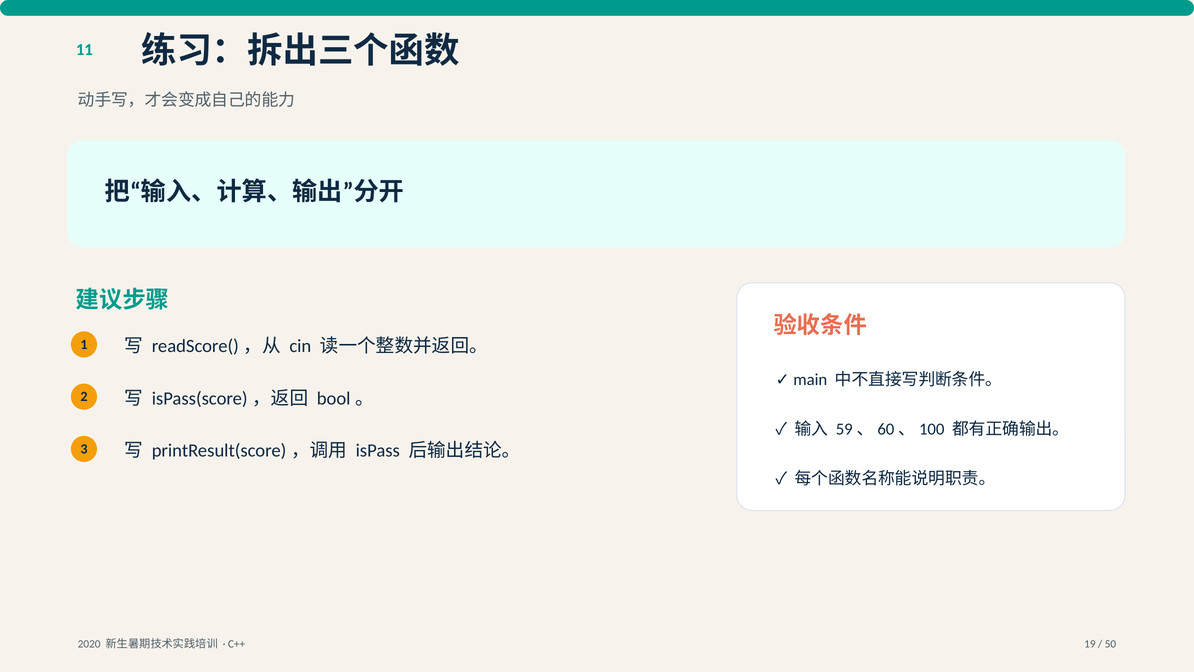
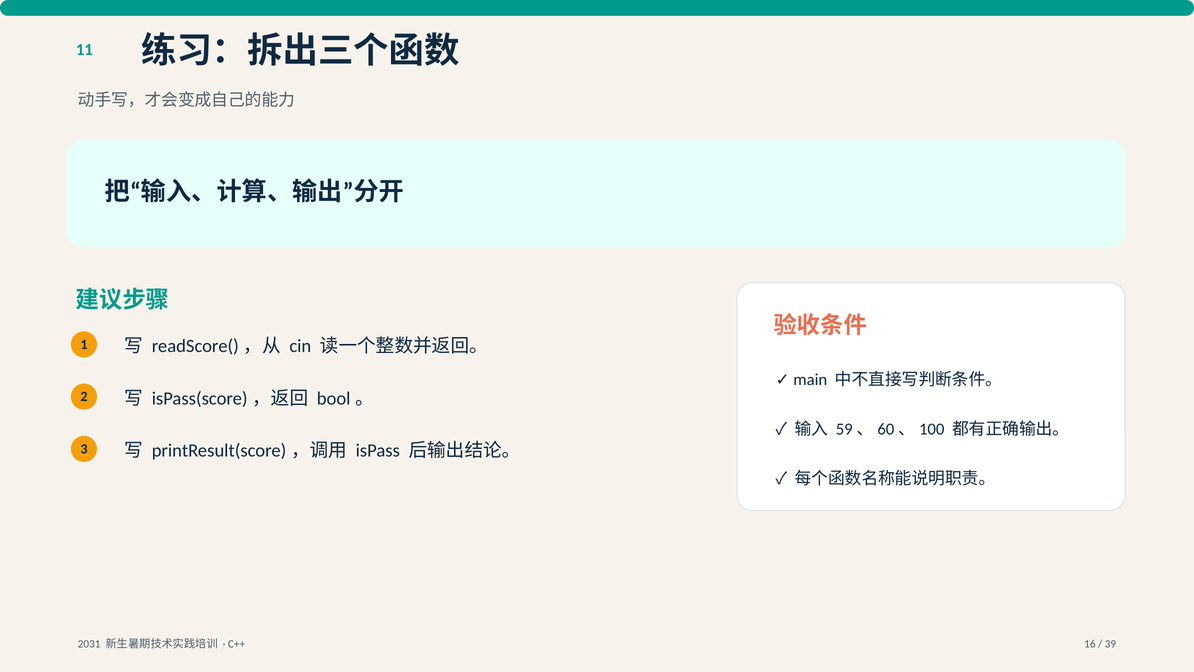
2020: 2020 -> 2031 (89, 643)
19: 19 -> 16 (1090, 643)
50: 50 -> 39 (1110, 643)
